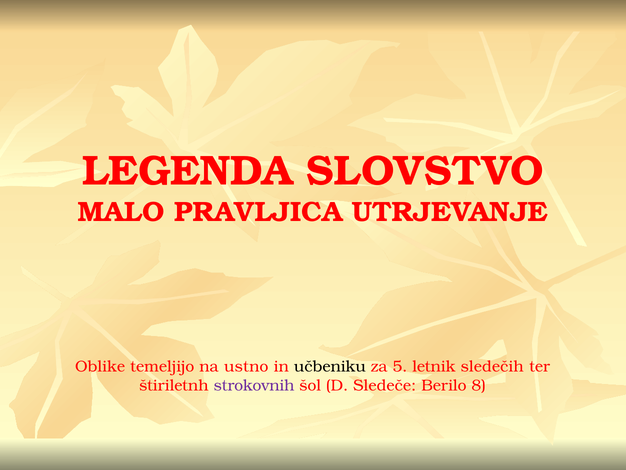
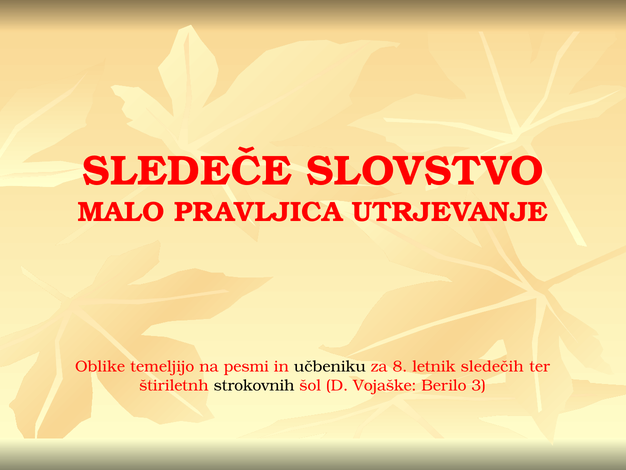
LEGENDA: LEGENDA -> SLEDEČE (187, 171)
ustno: ustno -> pesmi (246, 366)
5: 5 -> 8 (400, 366)
strokovnih colour: purple -> black (254, 385)
Sledeče: Sledeče -> Vojaške (385, 385)
8: 8 -> 3 (479, 385)
